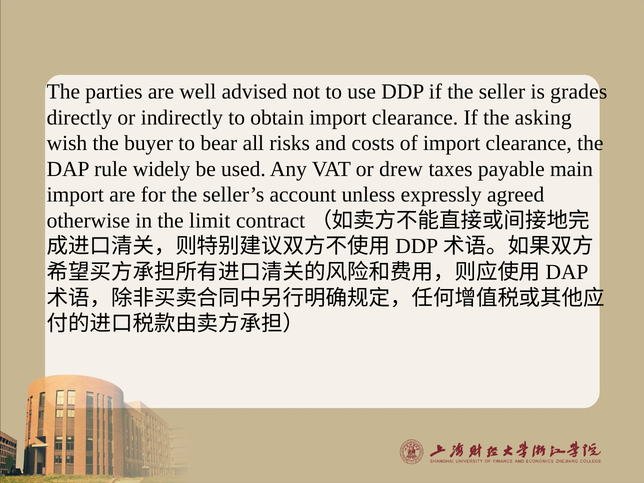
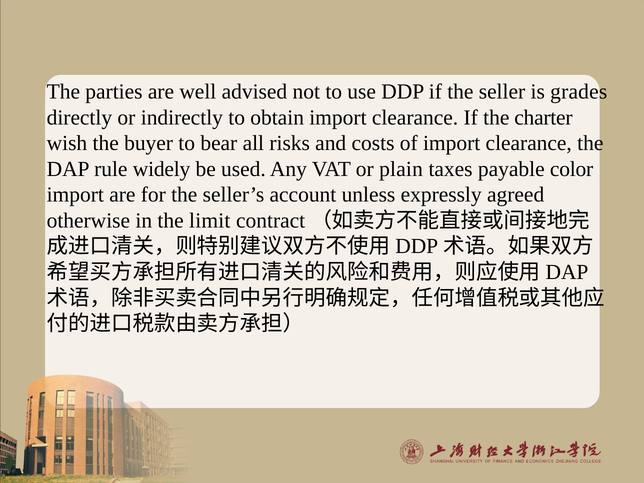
asking: asking -> charter (543, 118)
drew: drew -> plain (401, 169)
main: main -> color (572, 169)
